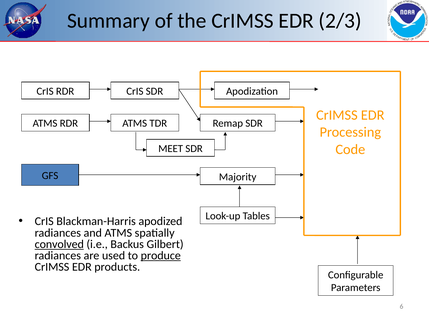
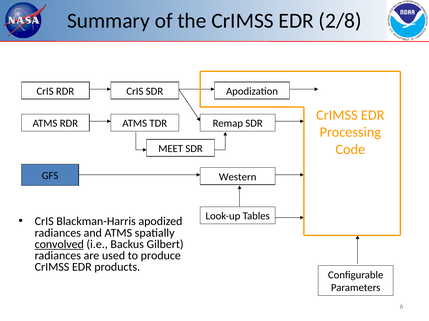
2/3: 2/3 -> 2/8 (340, 21)
Majority: Majority -> Western (238, 177)
produce underline: present -> none (161, 256)
